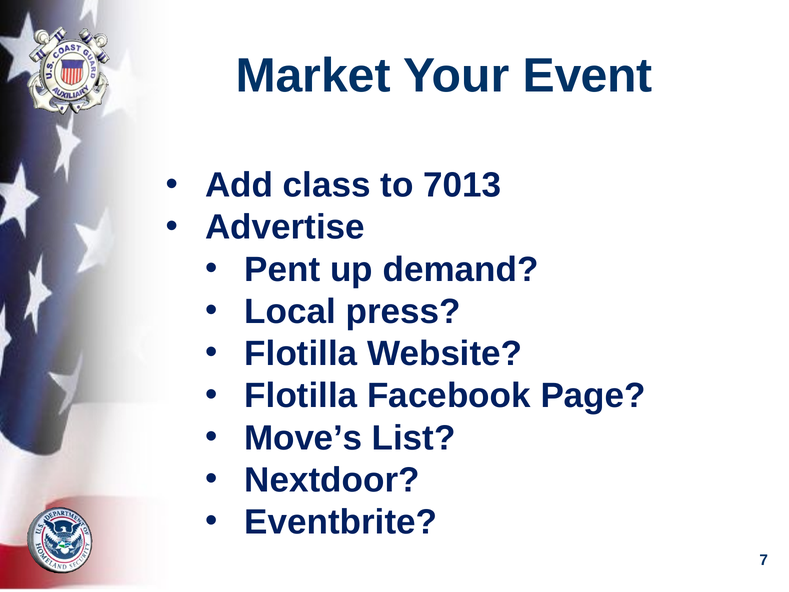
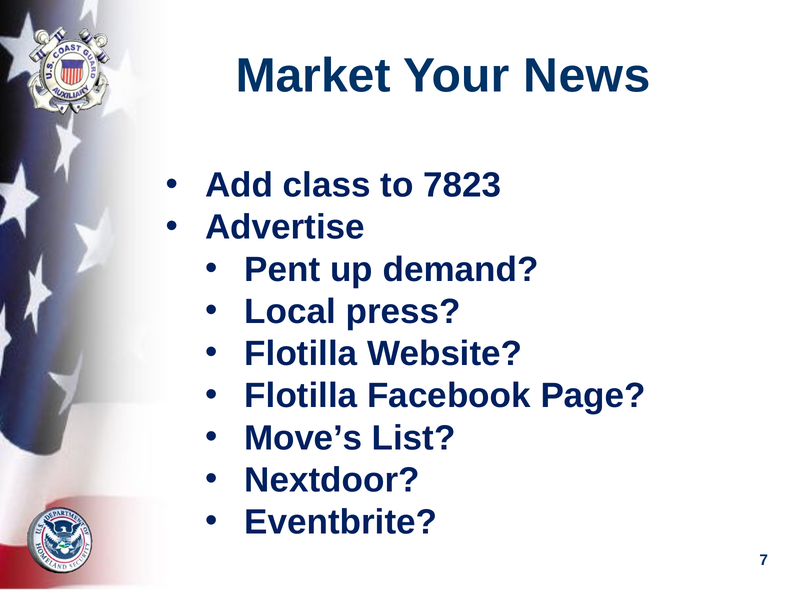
Event: Event -> News (587, 76)
7013: 7013 -> 7823 (462, 185)
